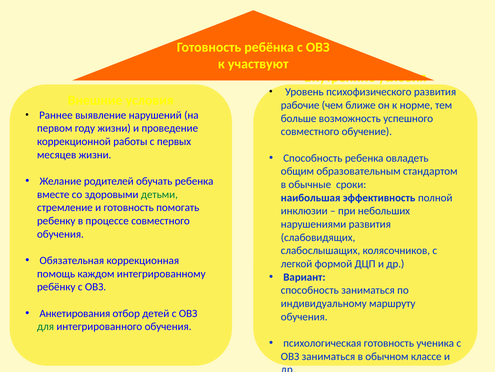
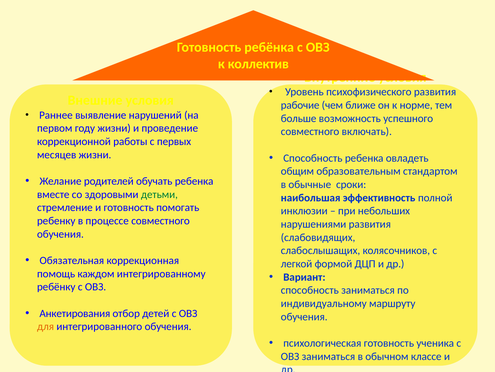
участвуют: участвуют -> коллектив (258, 64)
обучение: обучение -> включать (367, 131)
для colour: green -> orange (46, 326)
